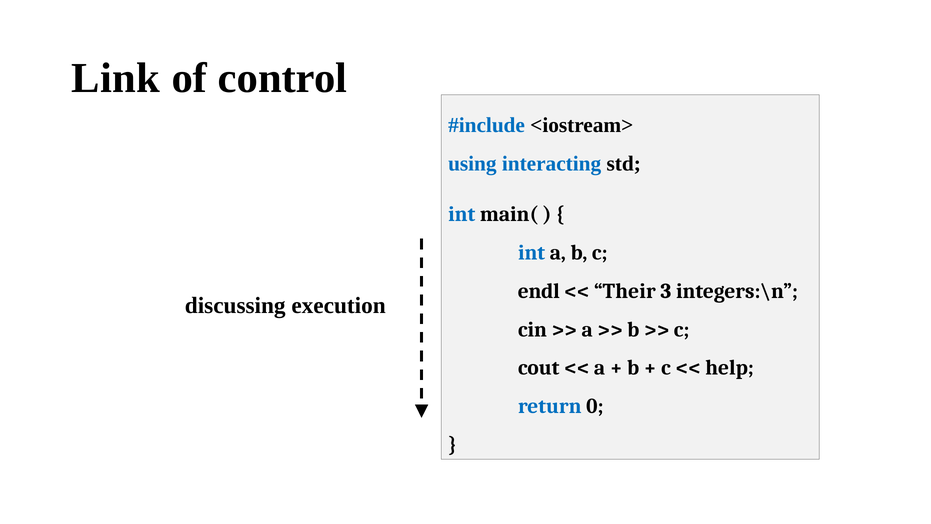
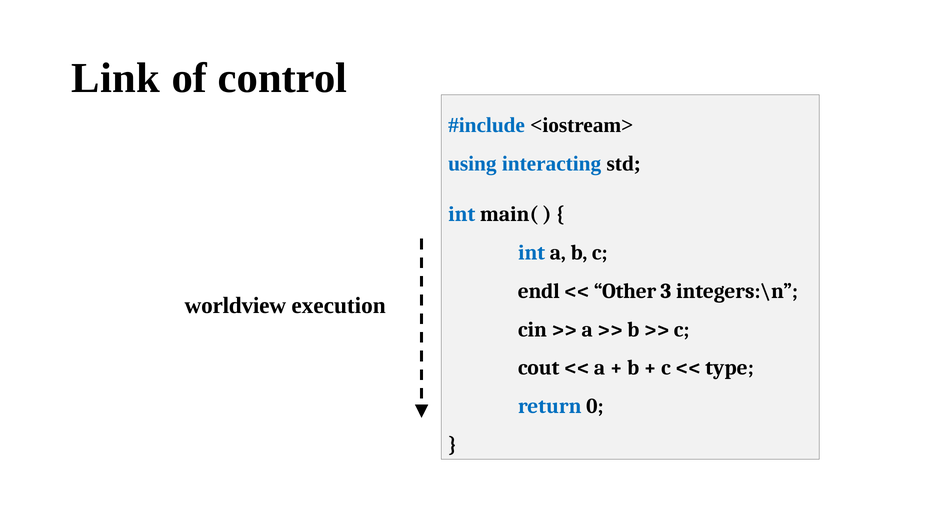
Their: Their -> Other (625, 291)
discussing: discussing -> worldview (235, 305)
help: help -> type (729, 368)
